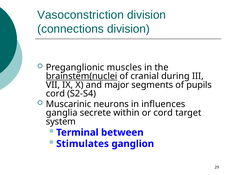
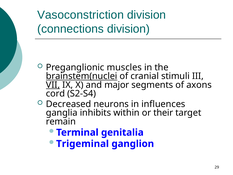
during: during -> stimuli (175, 76)
VII underline: none -> present (53, 85)
pupils: pupils -> axons (199, 85)
Muscarinic: Muscarinic -> Decreased (69, 104)
secrete: secrete -> inhibits (95, 113)
or cord: cord -> their (163, 113)
system: system -> remain (61, 121)
between: between -> genitalia (122, 132)
Stimulates: Stimulates -> Trigeminal (83, 144)
